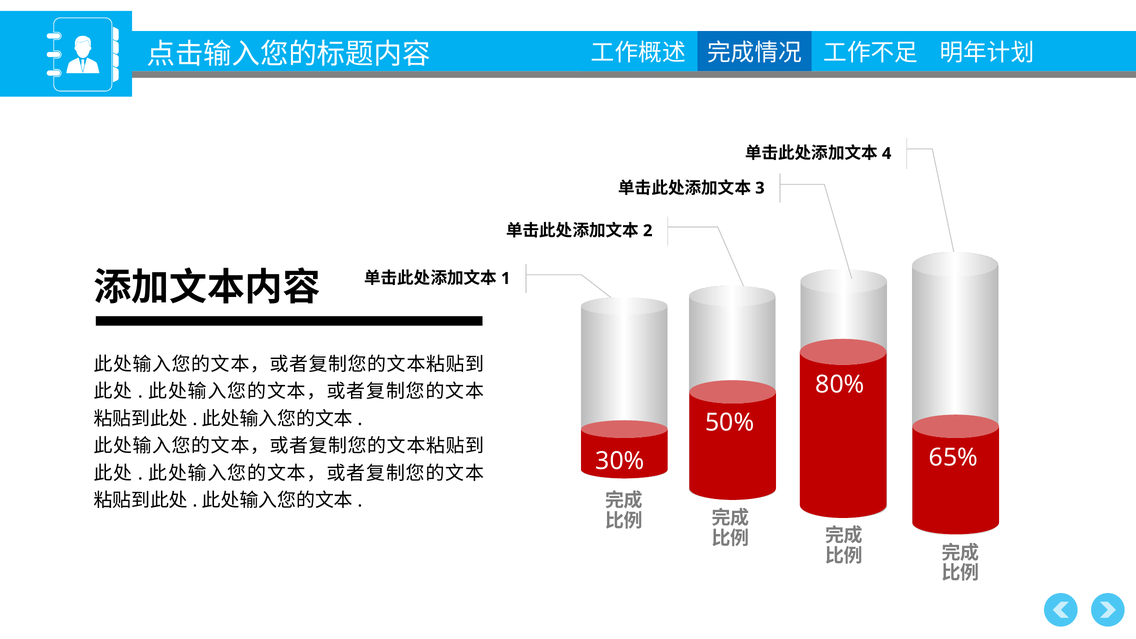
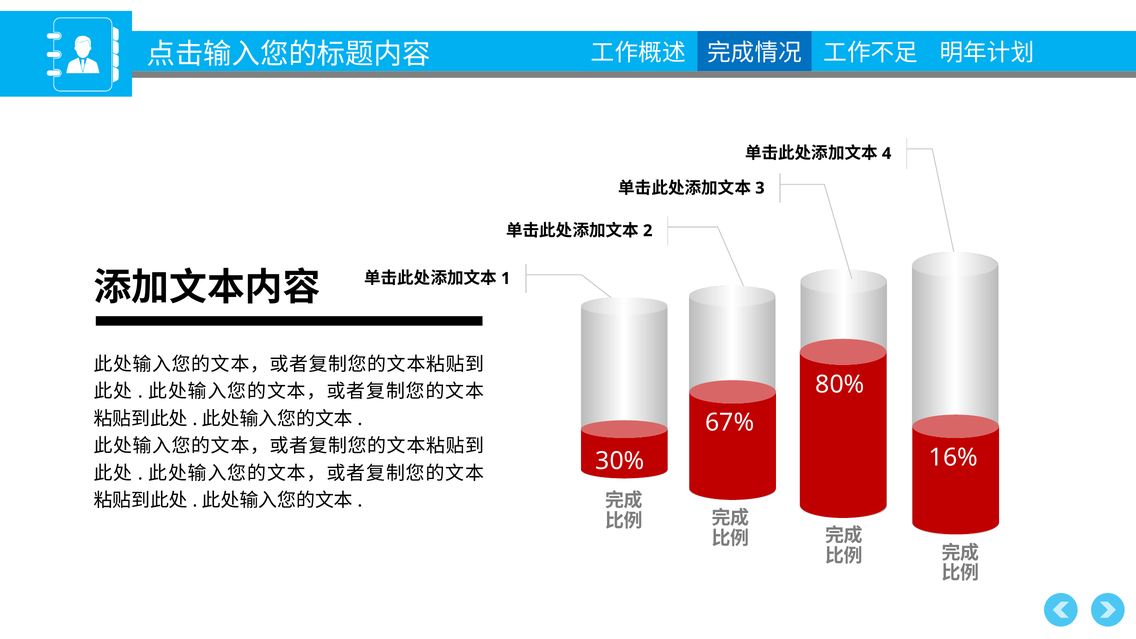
50%: 50% -> 67% (730, 422)
65%: 65% -> 16% (953, 457)
